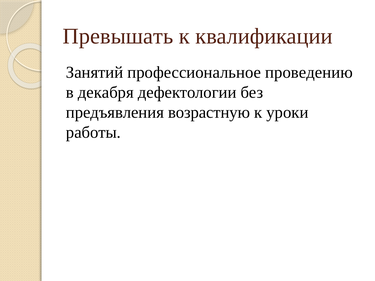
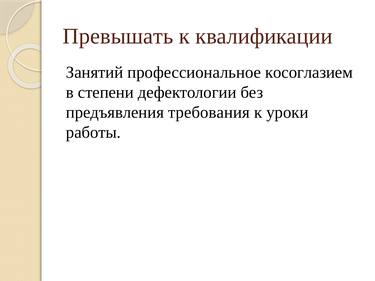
проведению: проведению -> косоглазием (309, 72)
декабря: декабря -> степени (106, 92)
возрастную: возрастную -> требования (209, 112)
